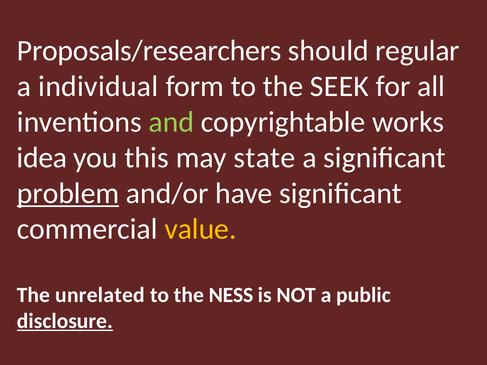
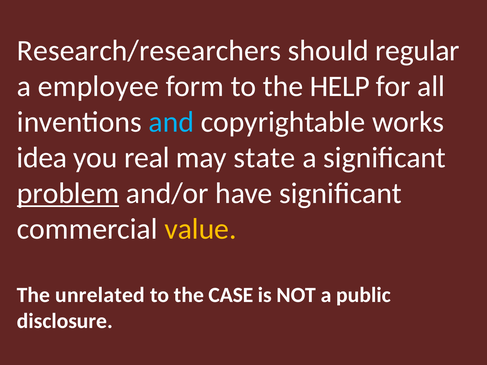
Proposals/researchers: Proposals/researchers -> Research/researchers (149, 51)
individual: individual -> employee (98, 86)
SEEK: SEEK -> HELP (340, 86)
and colour: light green -> light blue (171, 122)
this: this -> real (147, 158)
NESS: NESS -> CASE (231, 295)
disclosure underline: present -> none (65, 321)
